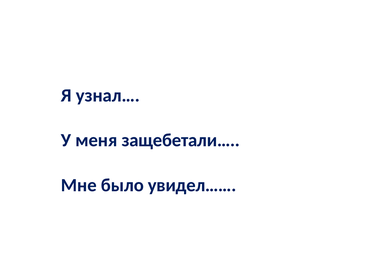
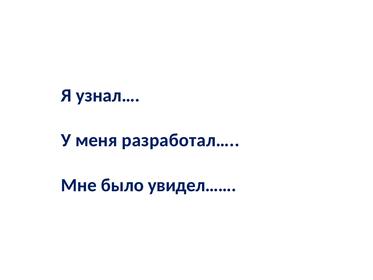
защебетали…: защебетали… -> разработал… (181, 140)
